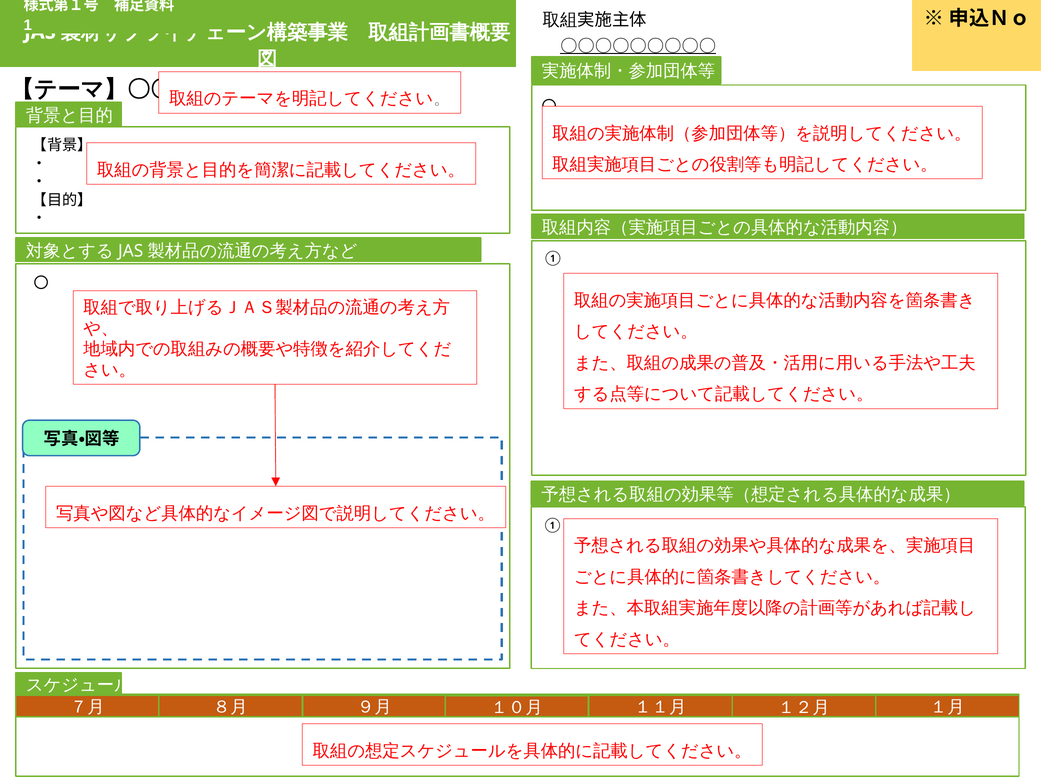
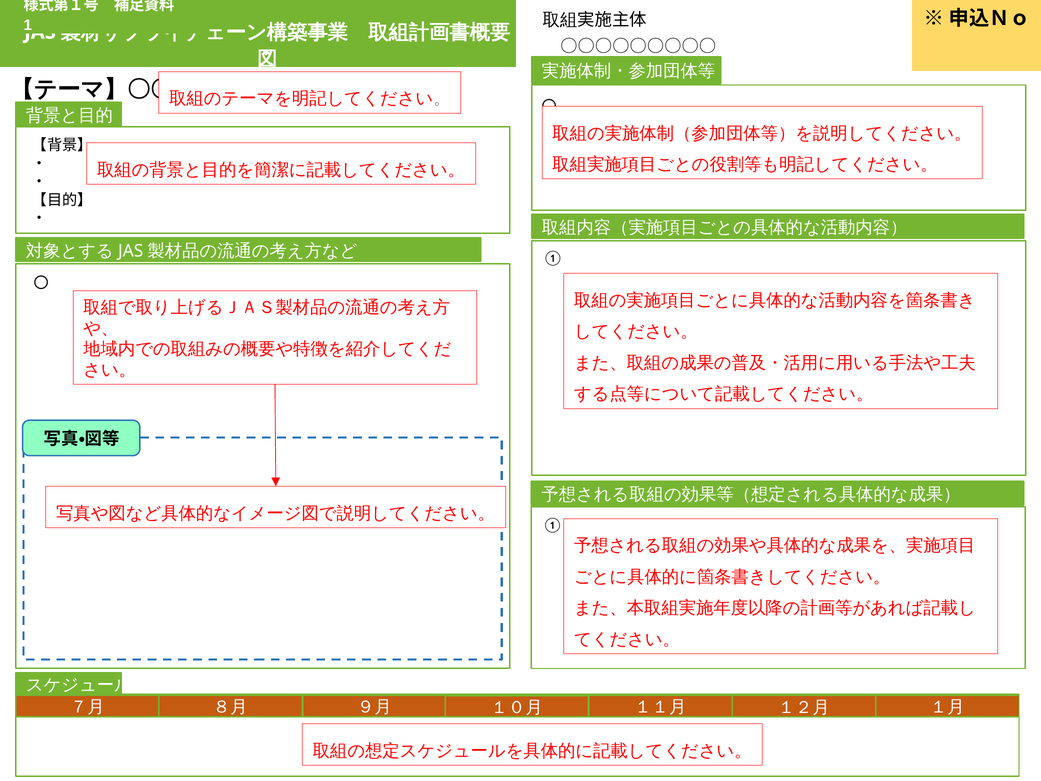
〇〇〇〇〇〇〇〇〇 underline: present -> none (638, 46)
